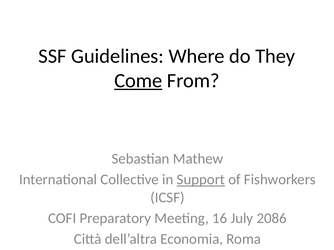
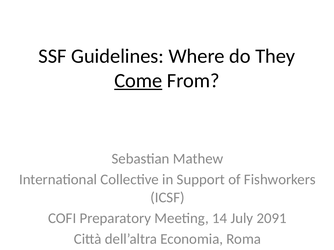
Support underline: present -> none (201, 180)
16: 16 -> 14 (220, 219)
2086: 2086 -> 2091 (272, 219)
